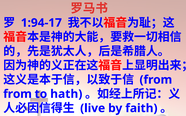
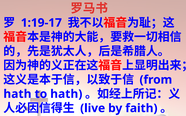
1:94-17: 1:94-17 -> 1:19-17 (41, 23)
from: from -> hath (17, 94)
